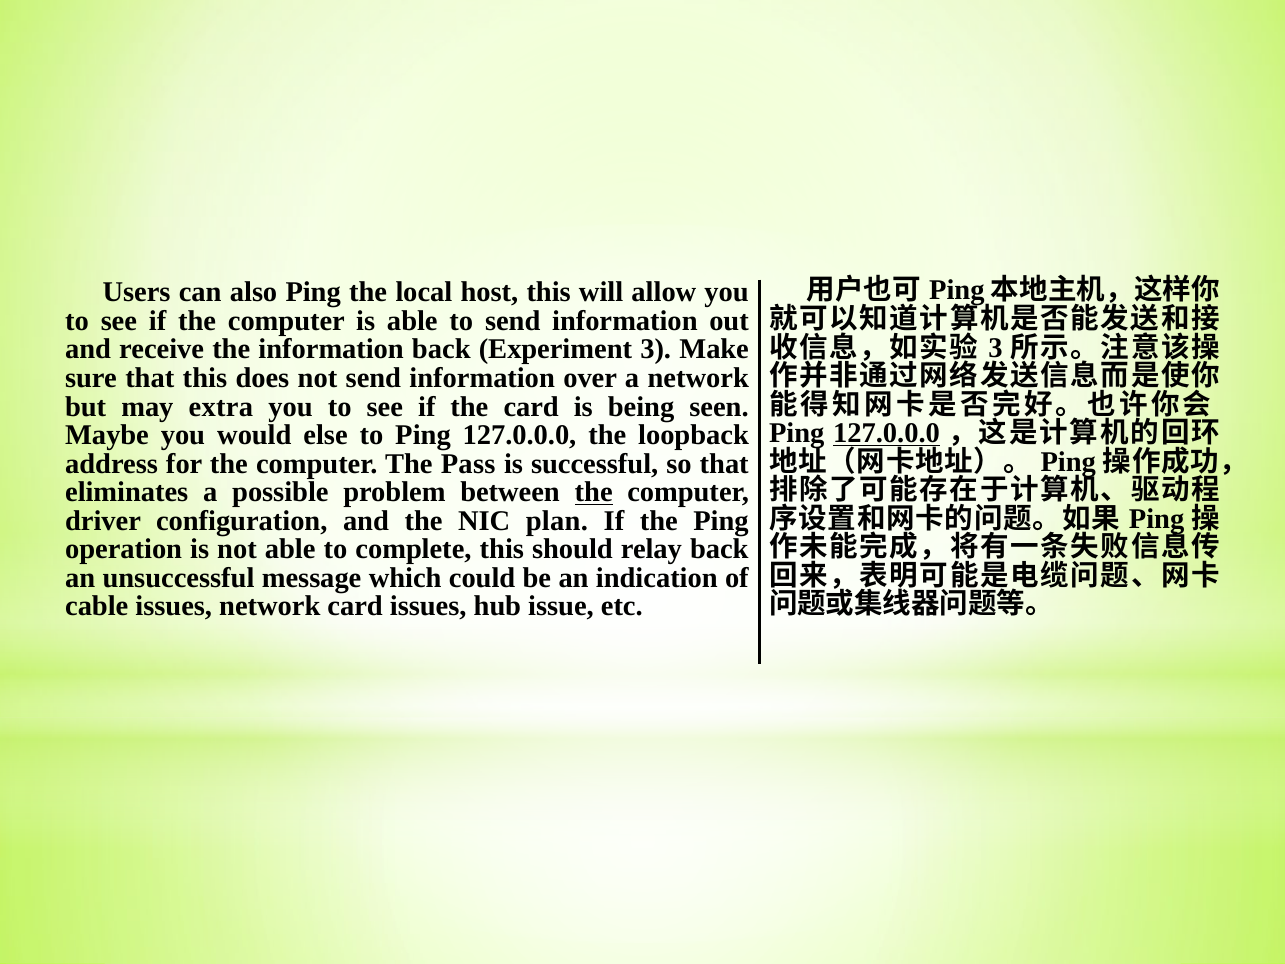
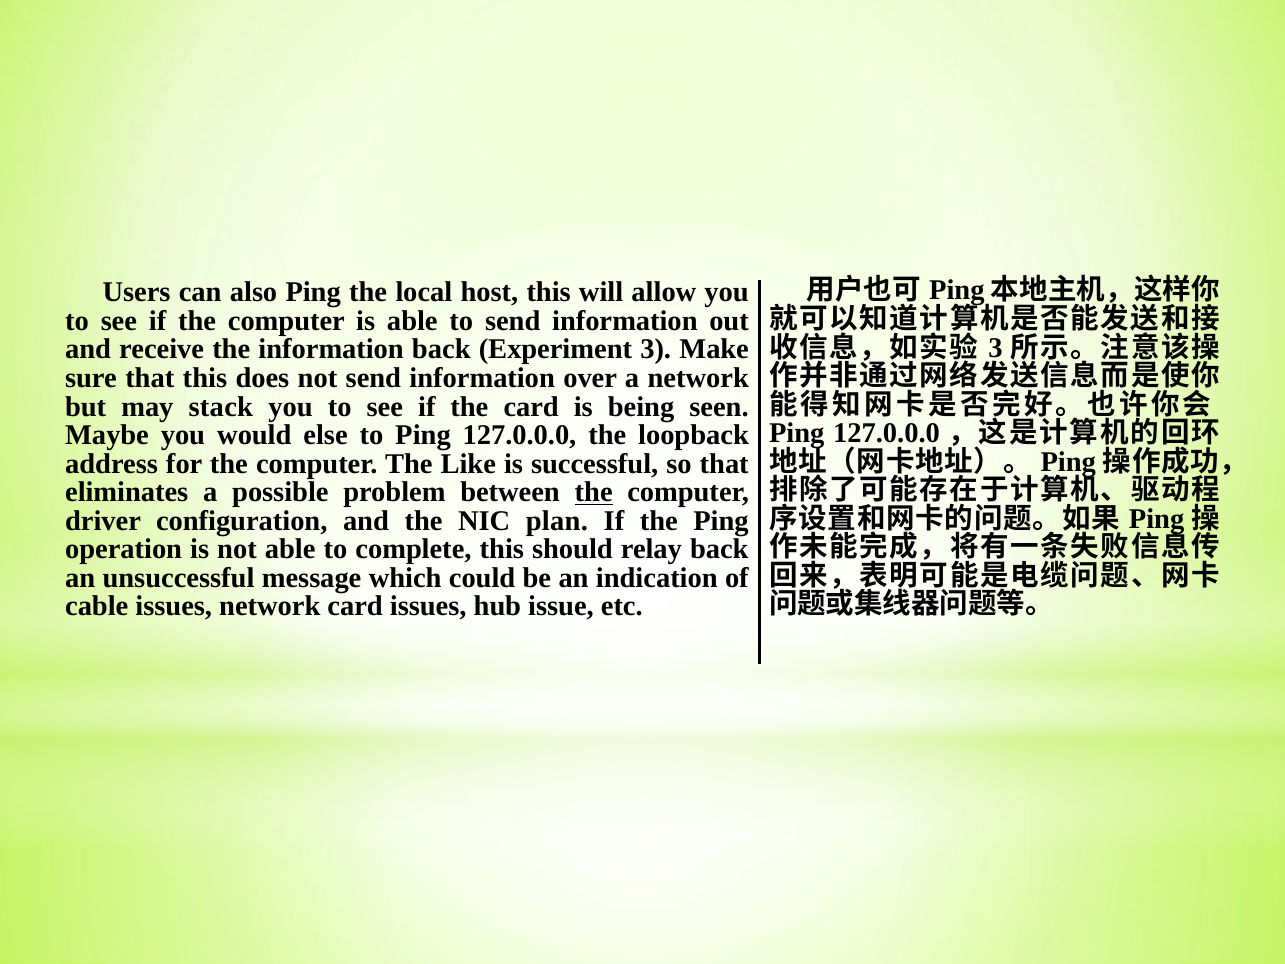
extra: extra -> stack (221, 407)
127.0.0.0 underline: present -> none (887, 433)
Pass: Pass -> Like (468, 464)
